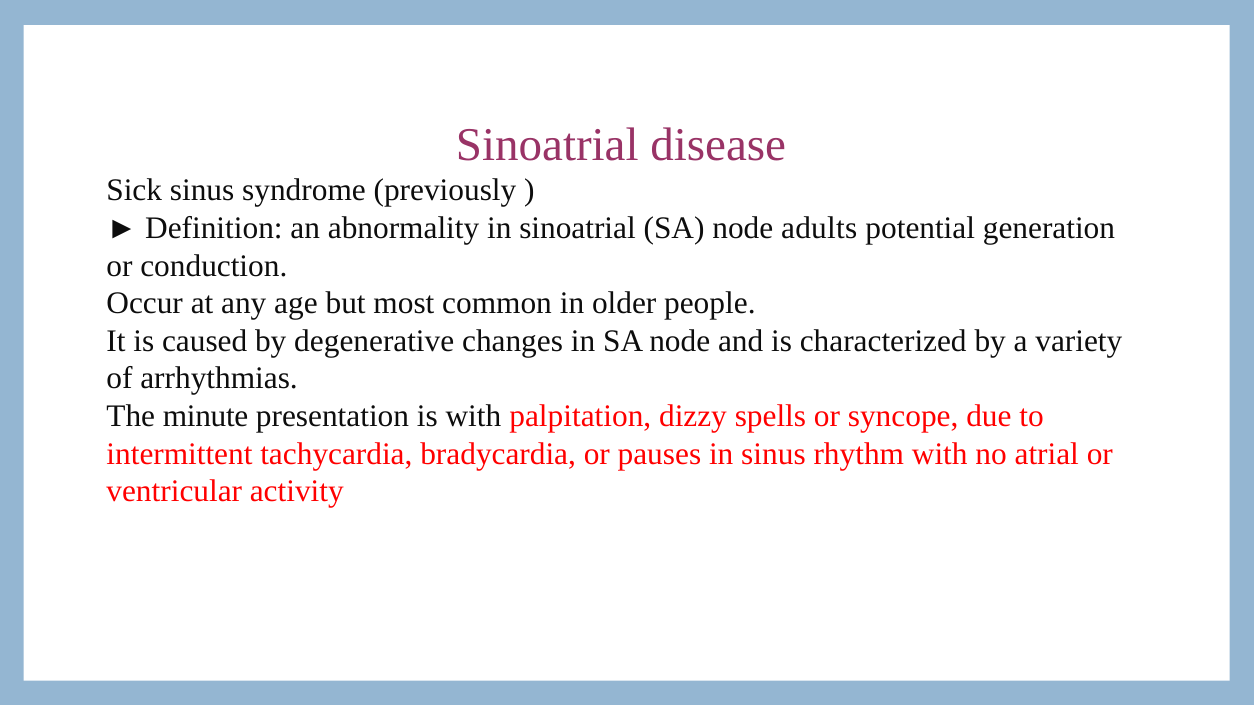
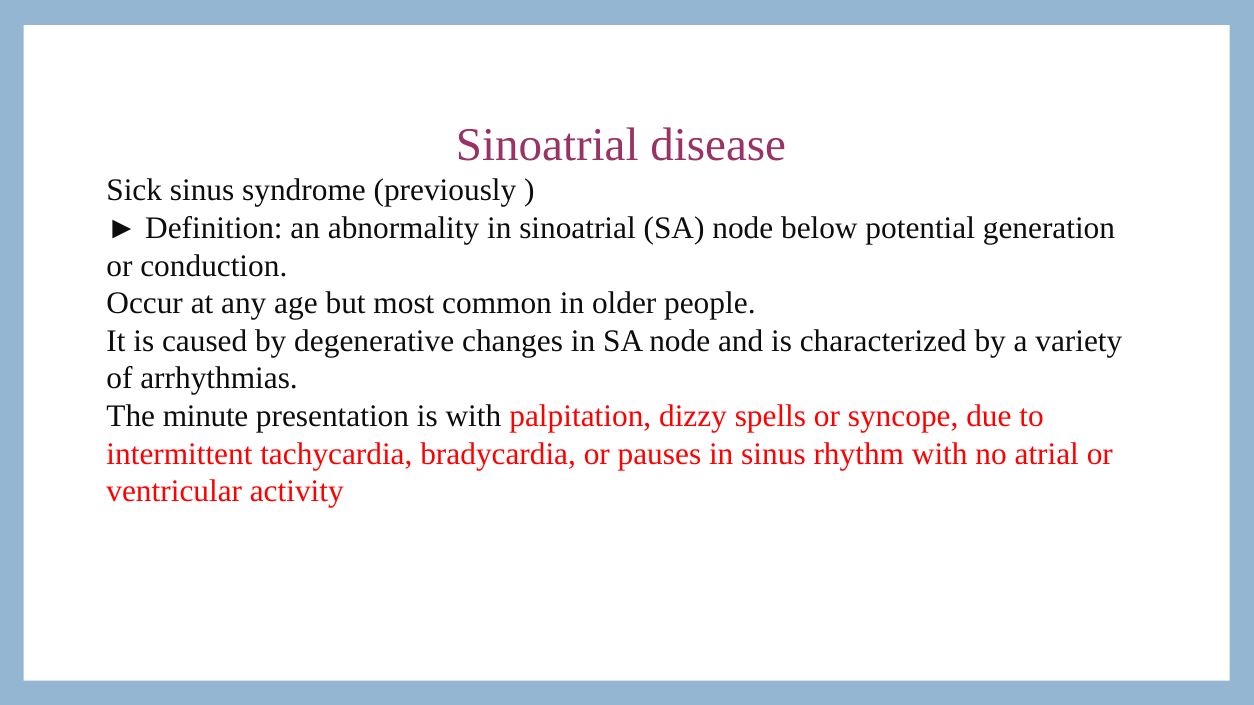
adults: adults -> below (819, 228)
